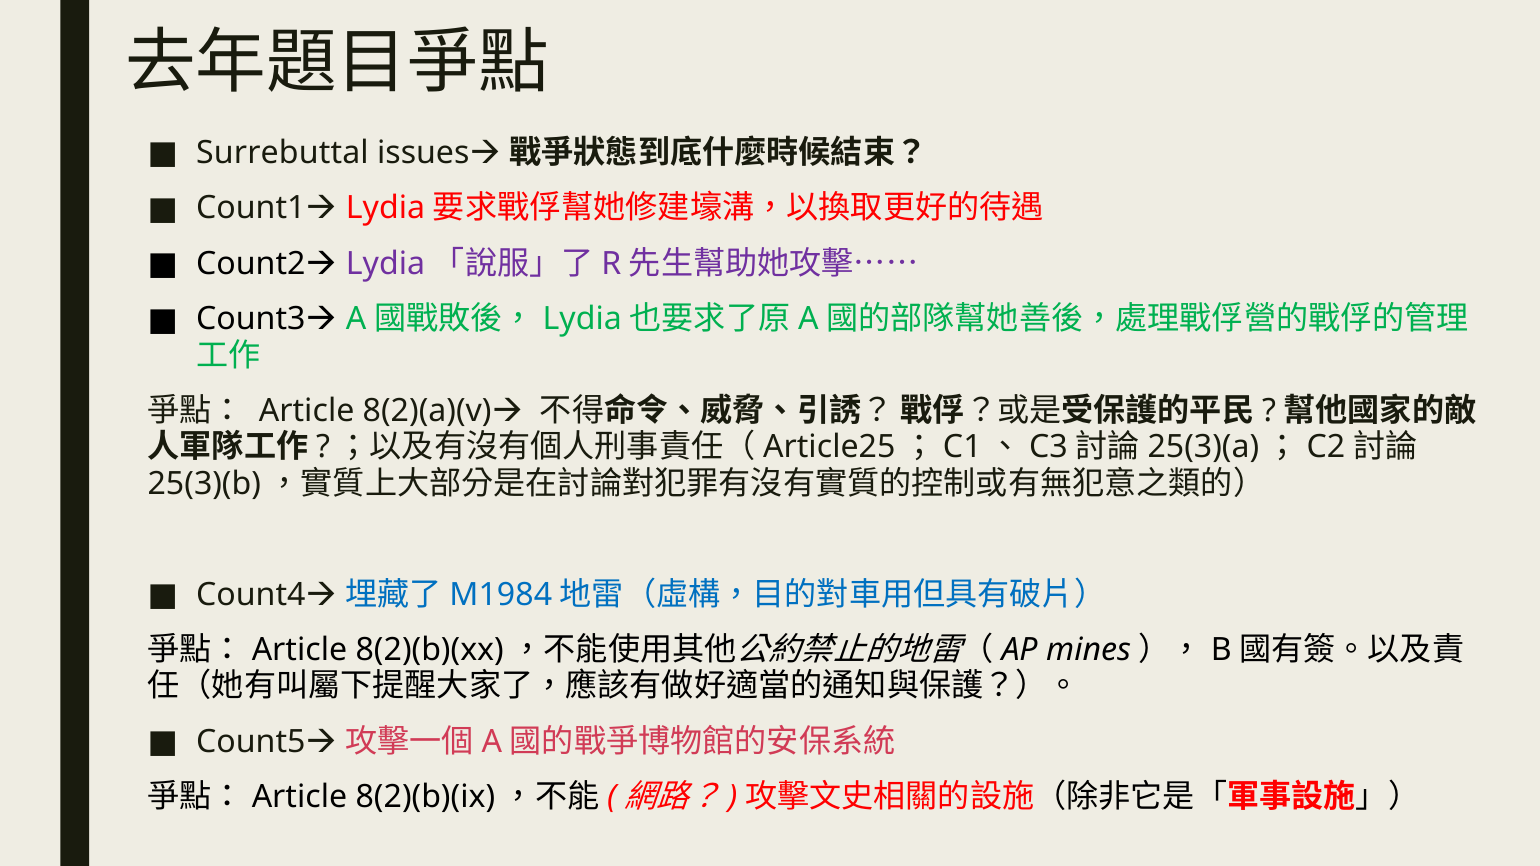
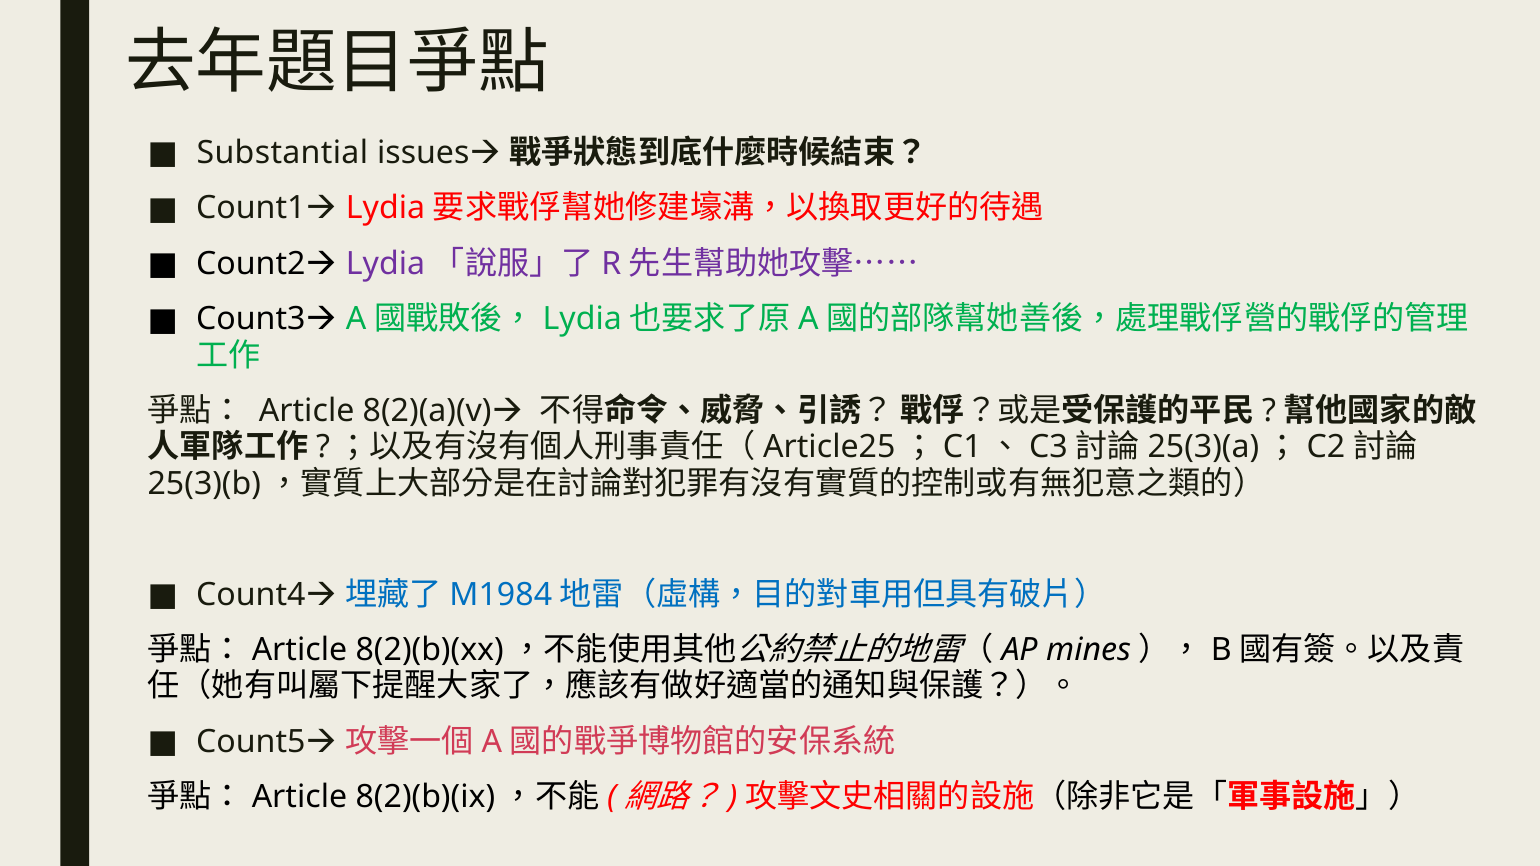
Surrebuttal: Surrebuttal -> Substantial (282, 153)
